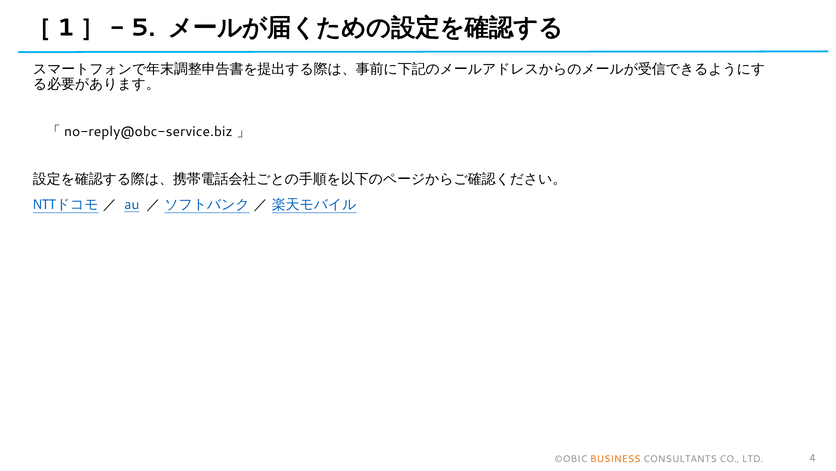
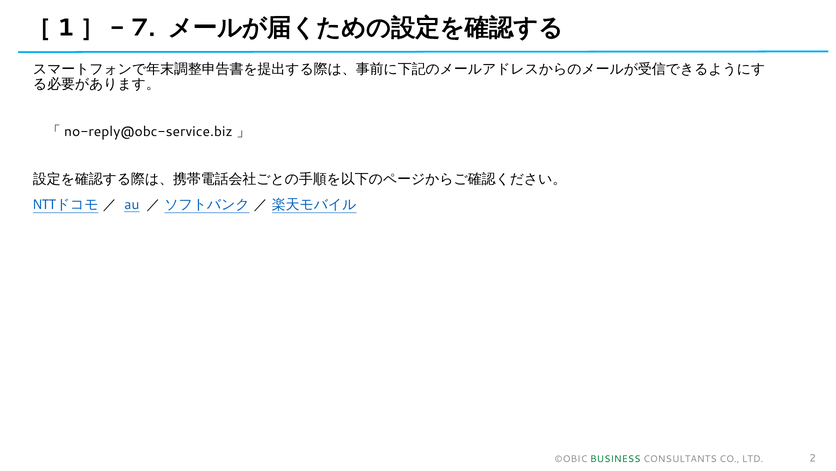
5: 5 -> 7 (144, 27)
BUSINESS colour: orange -> green (615, 458)
4: 4 -> 2 (813, 457)
